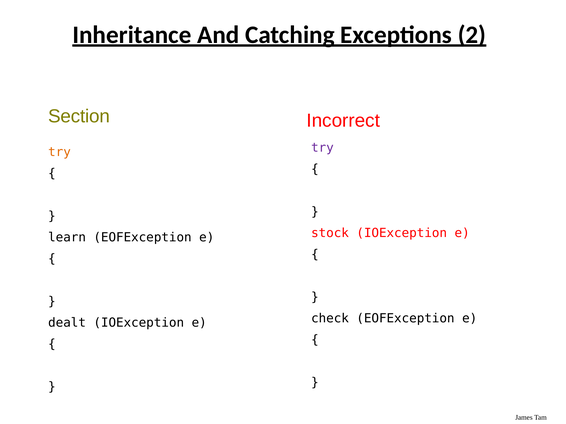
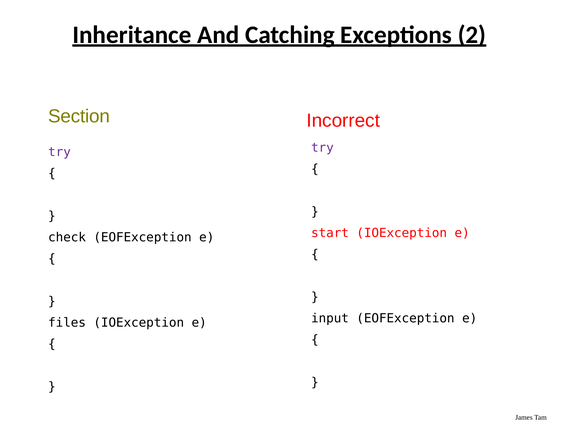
try colour: orange -> purple (59, 152)
stock: stock -> start (330, 233)
learn: learn -> check (67, 238)
check: check -> input (330, 319)
dealt: dealt -> files (67, 323)
